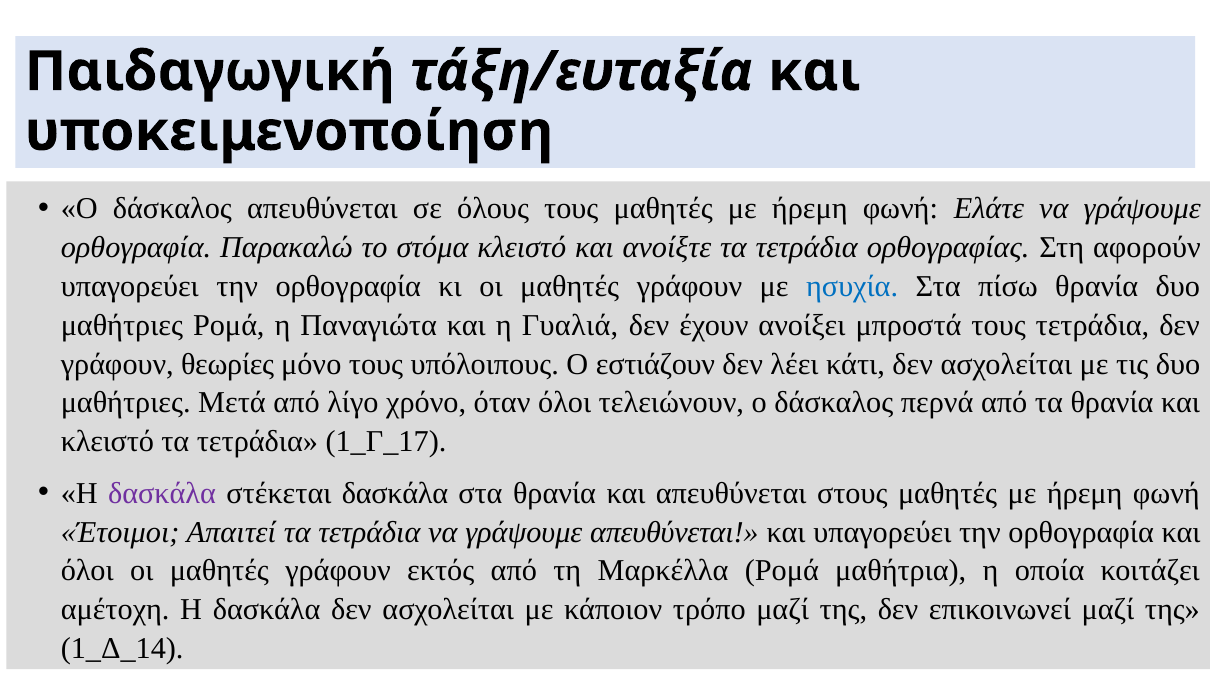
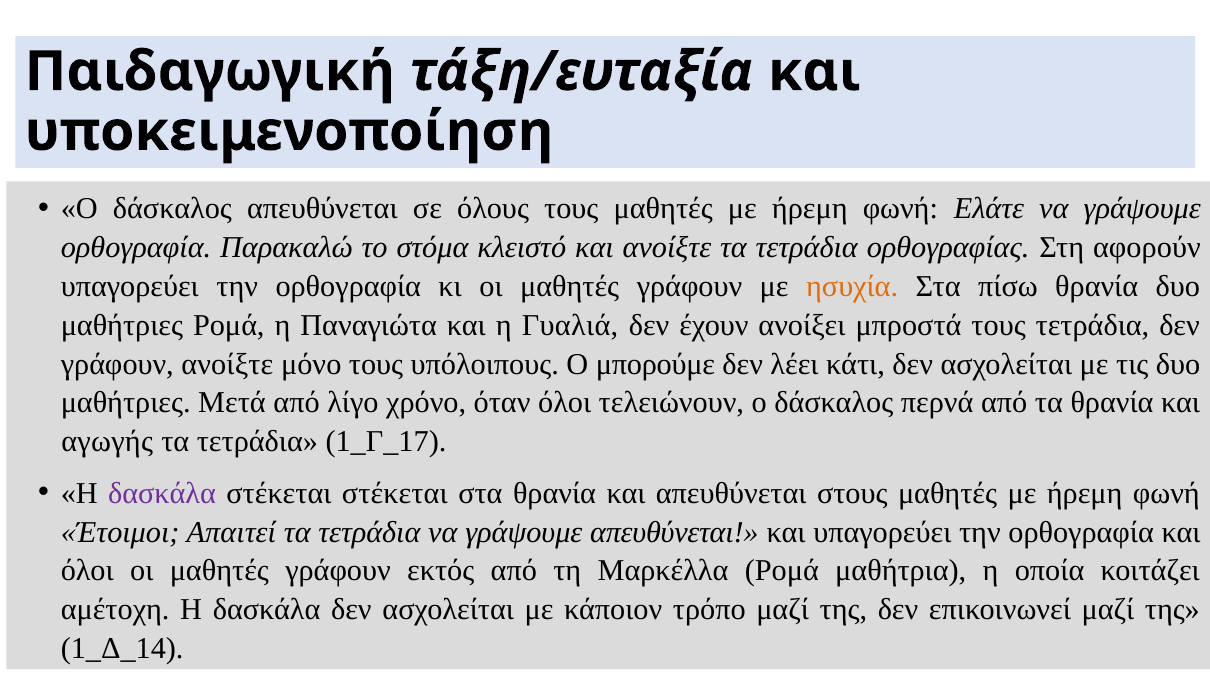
ησυχία colour: blue -> orange (852, 286)
γράφουν θεωρίες: θεωρίες -> ανοίξτε (227, 364)
εστιάζουν: εστιάζουν -> μπορούμε (655, 364)
κλειστό: κλειστό -> αγωγής (107, 442)
στέκεται δασκάλα: δασκάλα -> στέκεται (395, 493)
